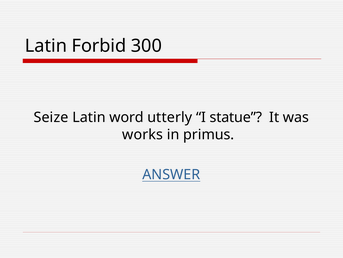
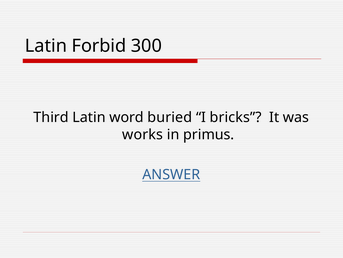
Seize: Seize -> Third (51, 117)
utterly: utterly -> buried (170, 117)
statue: statue -> bricks (236, 117)
